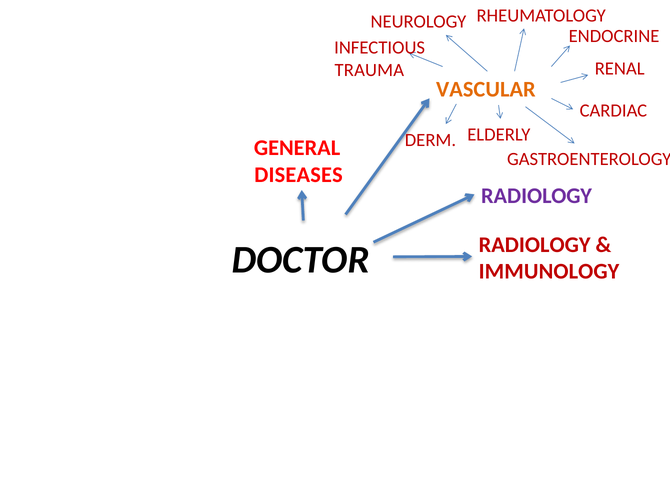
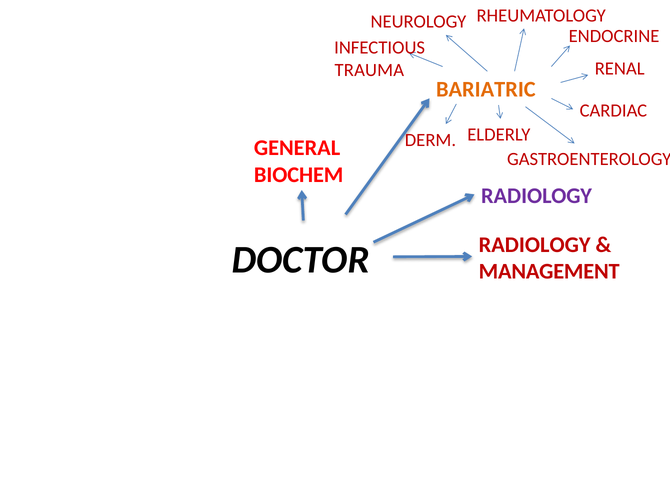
VASCULAR: VASCULAR -> BARIATRIC (486, 89)
DISEASES: DISEASES -> BIOCHEM (299, 175)
IMMUNOLOGY: IMMUNOLOGY -> MANAGEMENT (549, 271)
